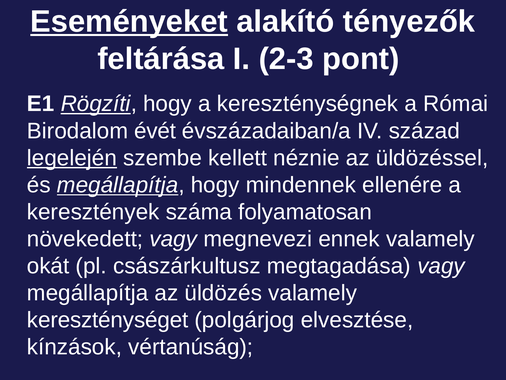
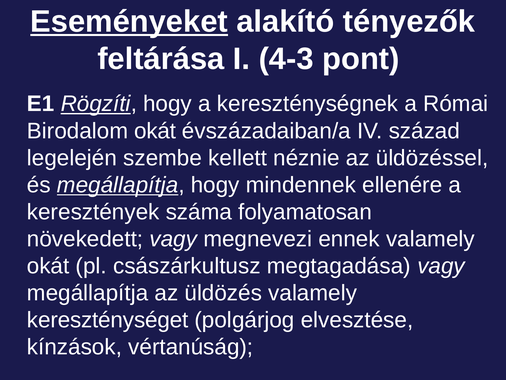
2-3: 2-3 -> 4-3 (286, 59)
Birodalom évét: évét -> okát (155, 131)
legelején underline: present -> none (72, 158)
